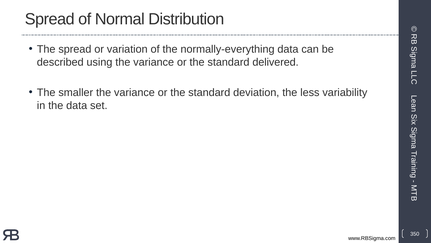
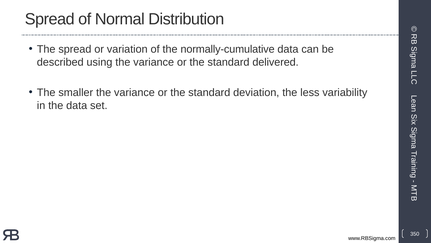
normally-everything: normally-everything -> normally-cumulative (228, 49)
